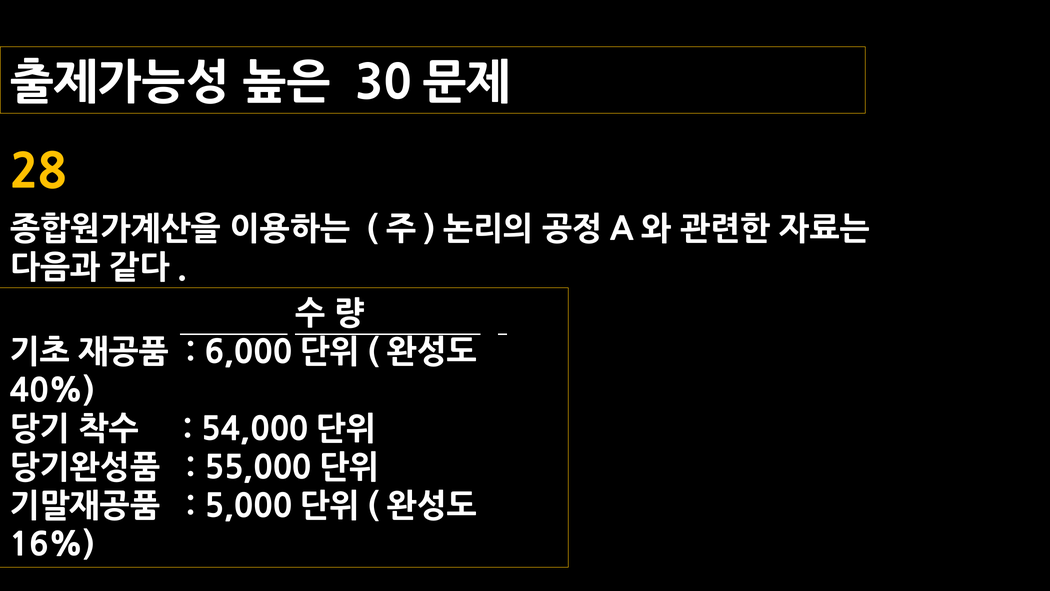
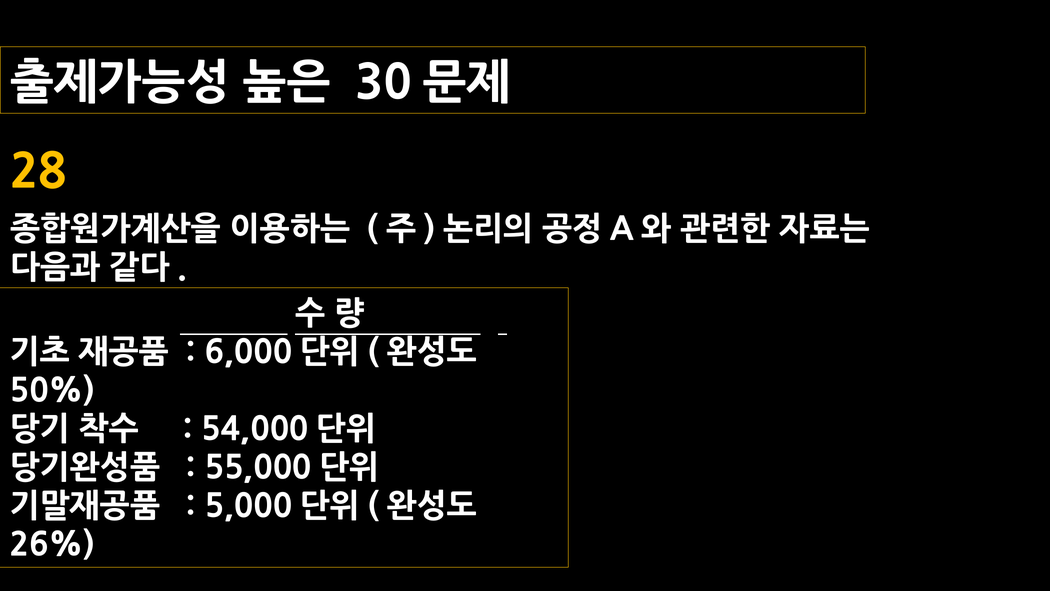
40%: 40% -> 50% (52, 391)
16%: 16% -> 26% (52, 545)
